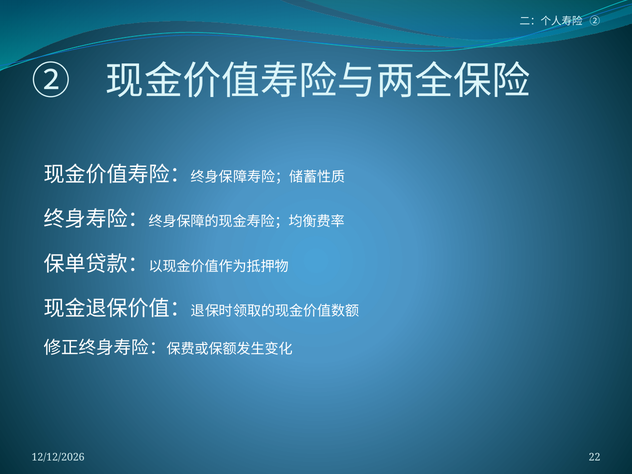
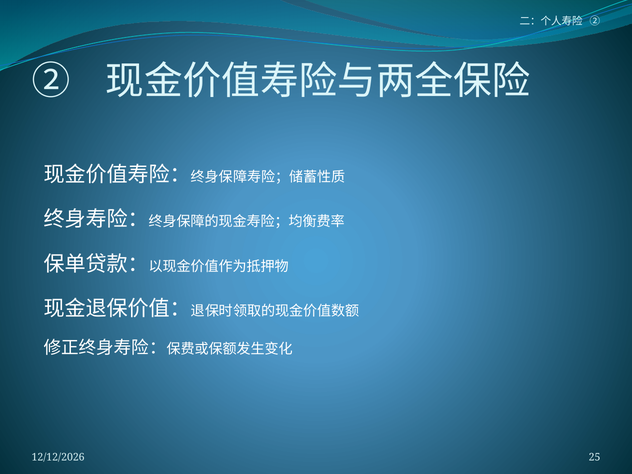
22: 22 -> 25 (595, 457)
